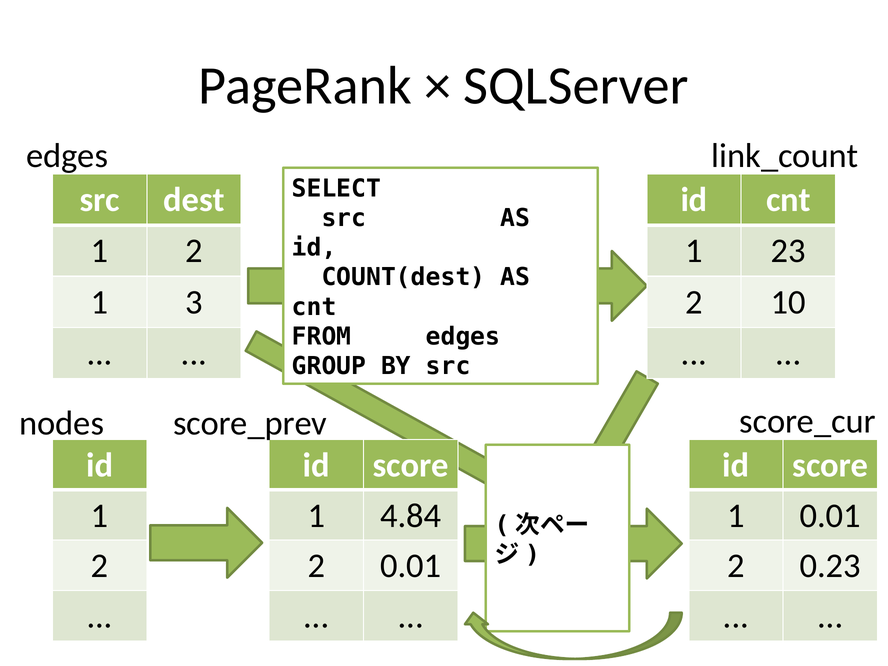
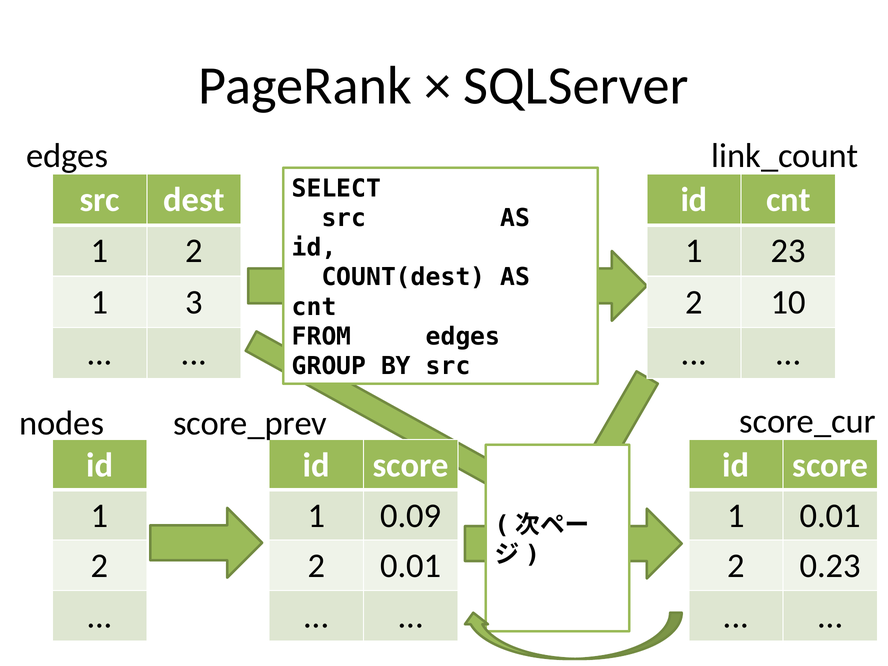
4.84: 4.84 -> 0.09 (411, 516)
